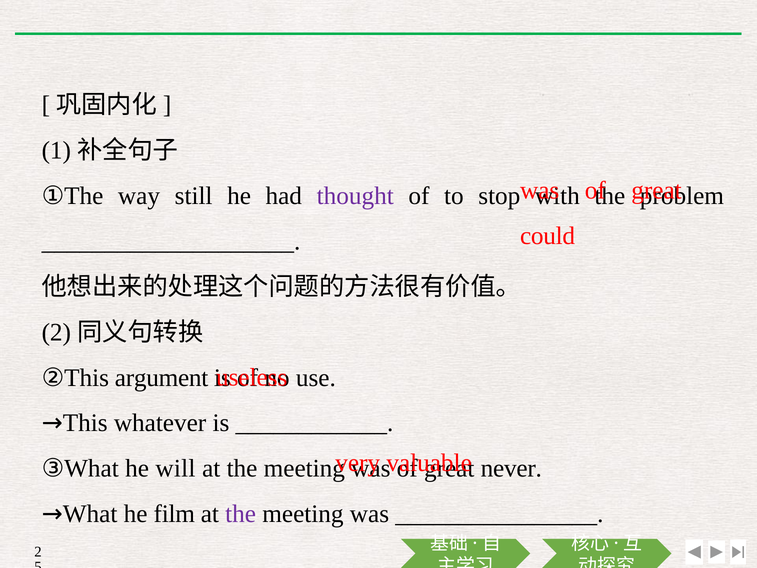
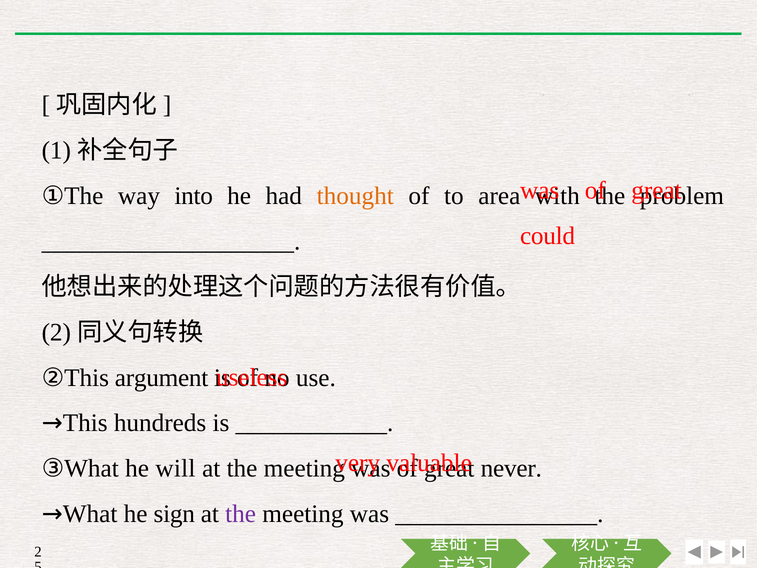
still: still -> into (194, 196)
thought colour: purple -> orange (355, 196)
stop: stop -> area (499, 196)
whatever: whatever -> hundreds (160, 423)
film: film -> sign (174, 514)
